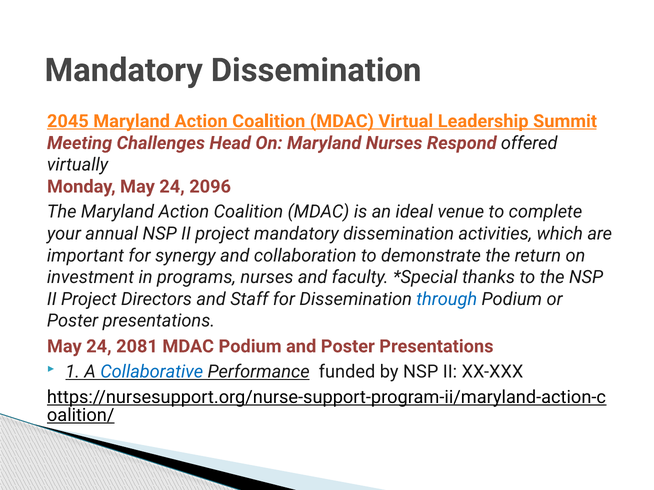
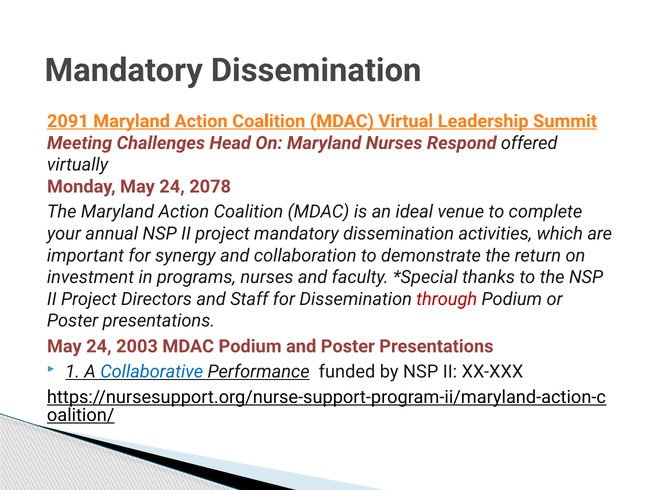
2045: 2045 -> 2091 (68, 121)
2096: 2096 -> 2078 (210, 187)
through colour: blue -> red (447, 299)
2081: 2081 -> 2003 (137, 347)
